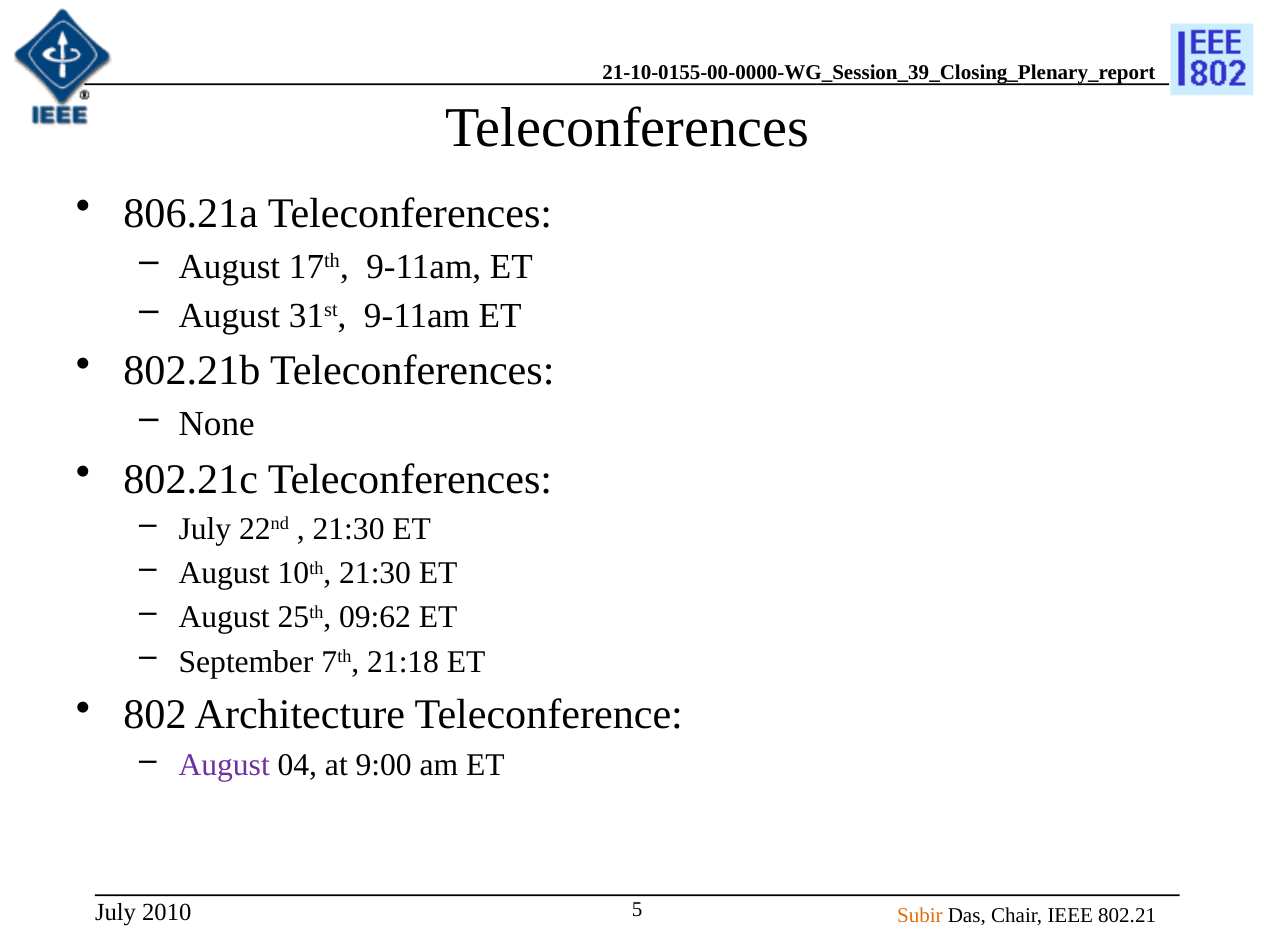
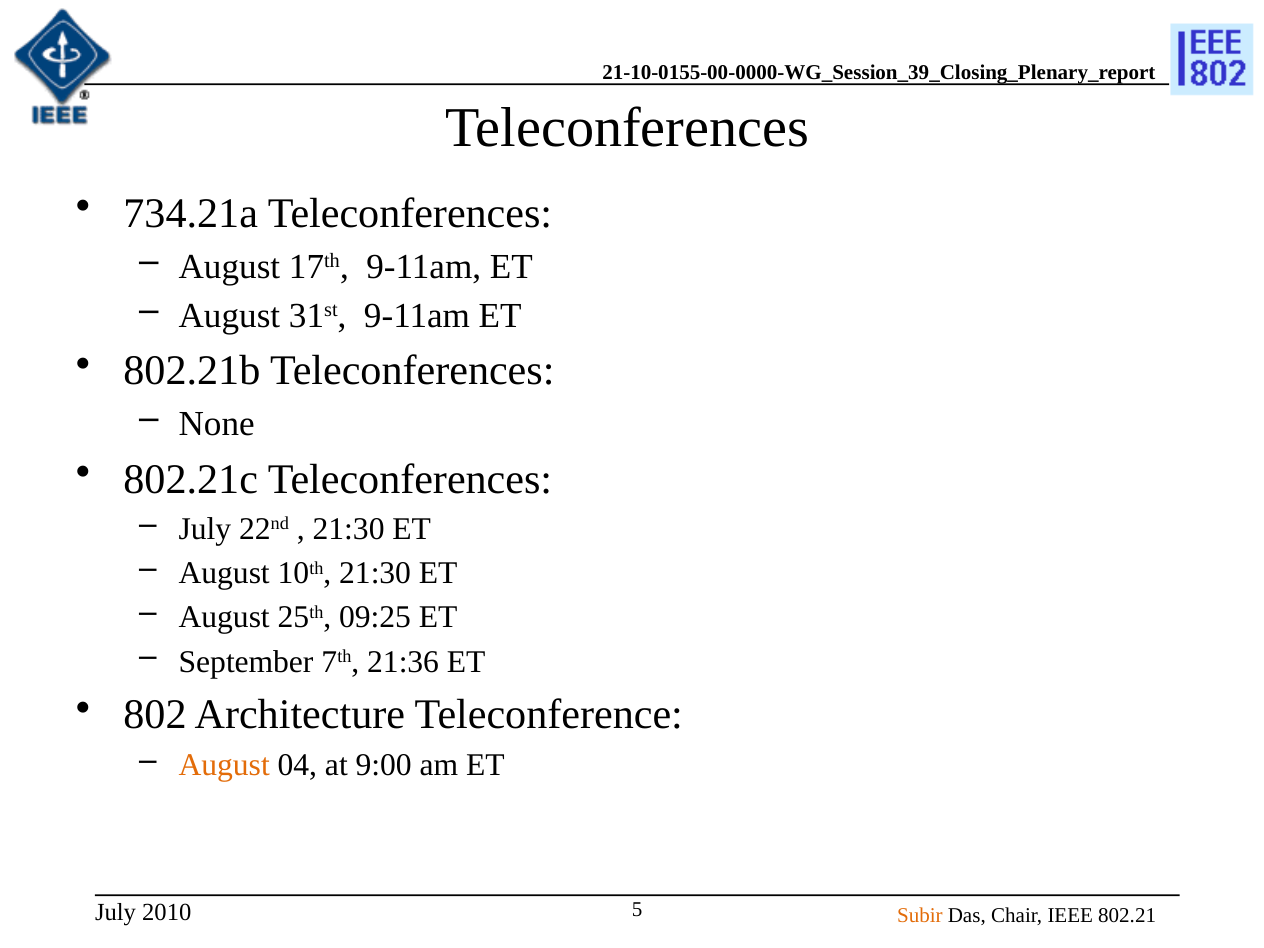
806.21a: 806.21a -> 734.21a (191, 214)
09:62: 09:62 -> 09:25 (375, 617)
21:18: 21:18 -> 21:36 (403, 662)
August colour: purple -> orange (224, 765)
